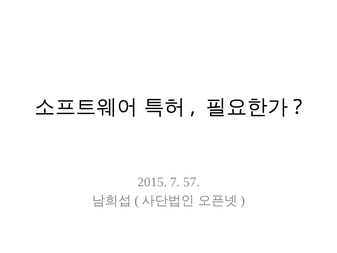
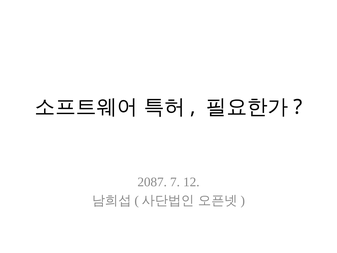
2015: 2015 -> 2087 (152, 182)
57: 57 -> 12 (191, 182)
